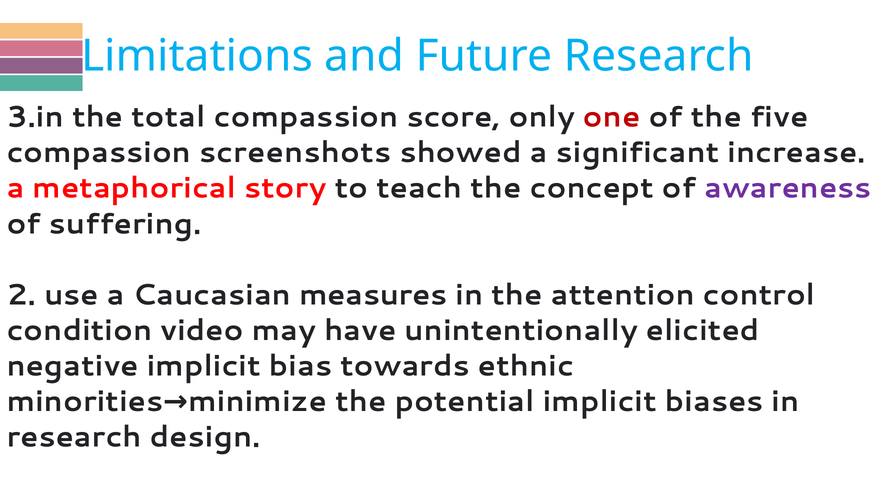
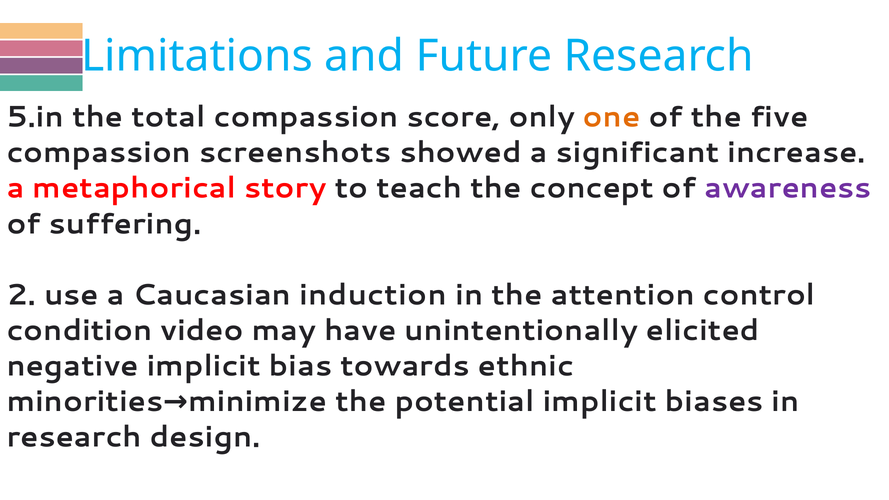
3.in: 3.in -> 5.in (35, 117)
one colour: red -> orange (612, 117)
measures: measures -> induction (373, 295)
